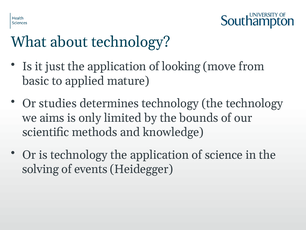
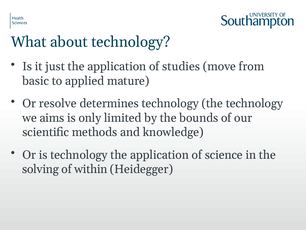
looking: looking -> studies (181, 66)
studies: studies -> resolve (58, 103)
events: events -> within (91, 169)
